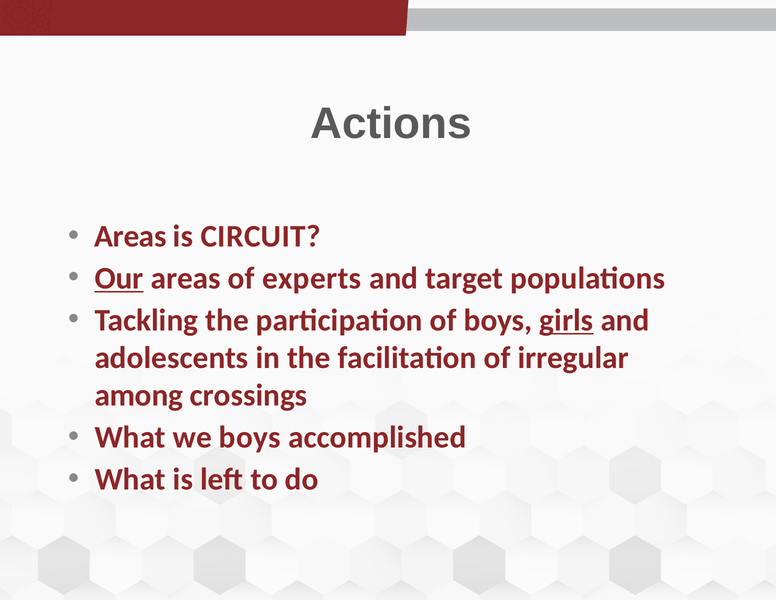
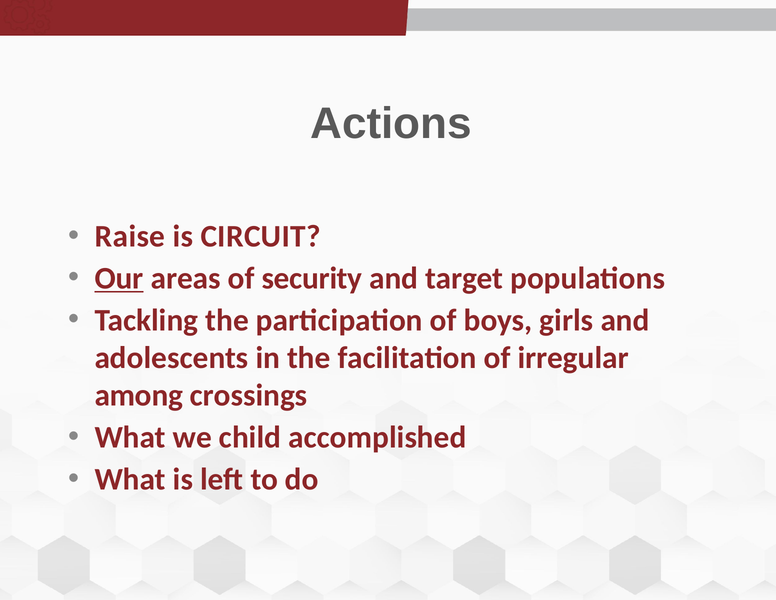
Areas: Areas -> Raise (130, 236)
experts: experts -> security (312, 278)
girls underline: present -> none (566, 320)
we boys: boys -> child (250, 437)
